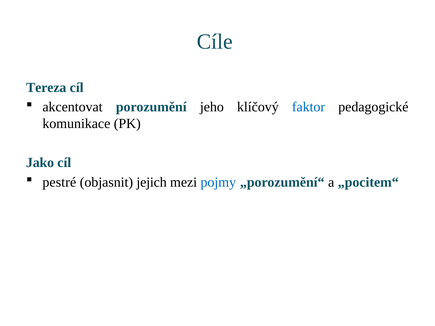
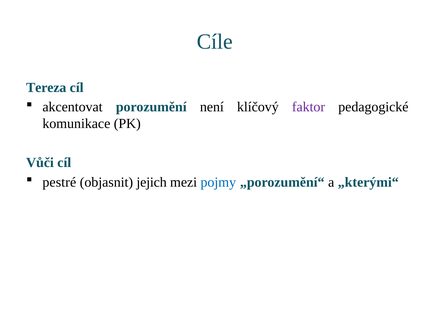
jeho: jeho -> není (212, 107)
faktor colour: blue -> purple (308, 107)
Jako: Jako -> Vůči (40, 163)
„pocitem“: „pocitem“ -> „kterými“ (368, 182)
